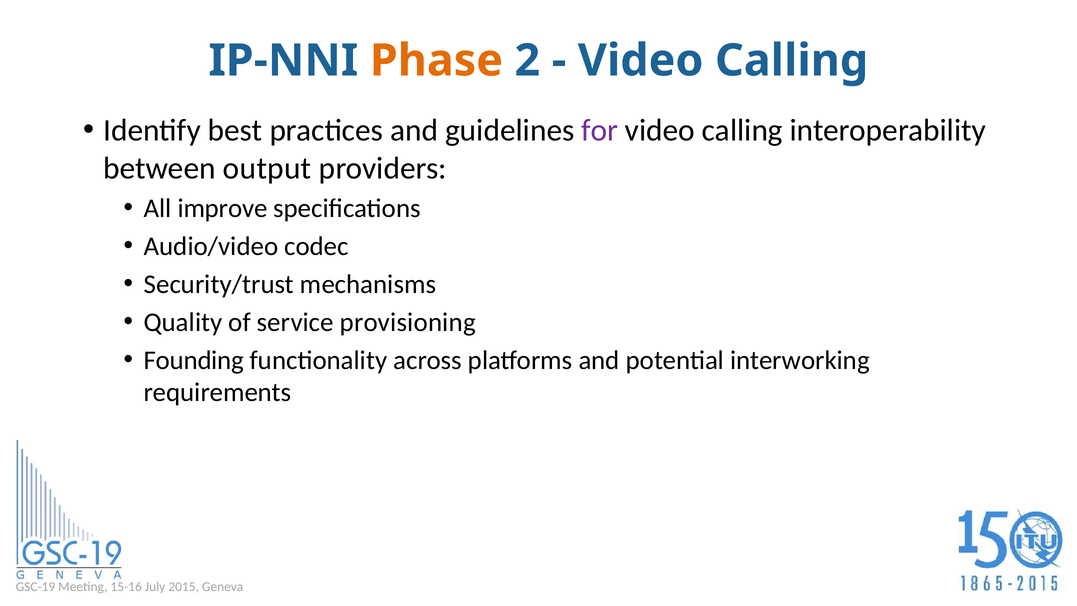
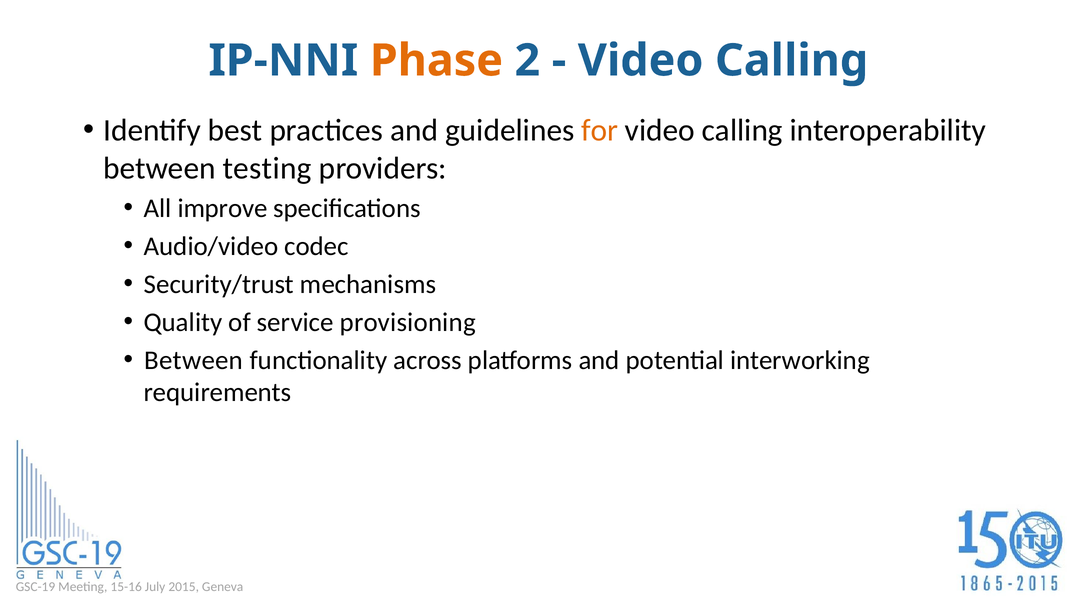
for colour: purple -> orange (600, 131)
output: output -> testing (267, 168)
Founding: Founding -> Between (194, 360)
